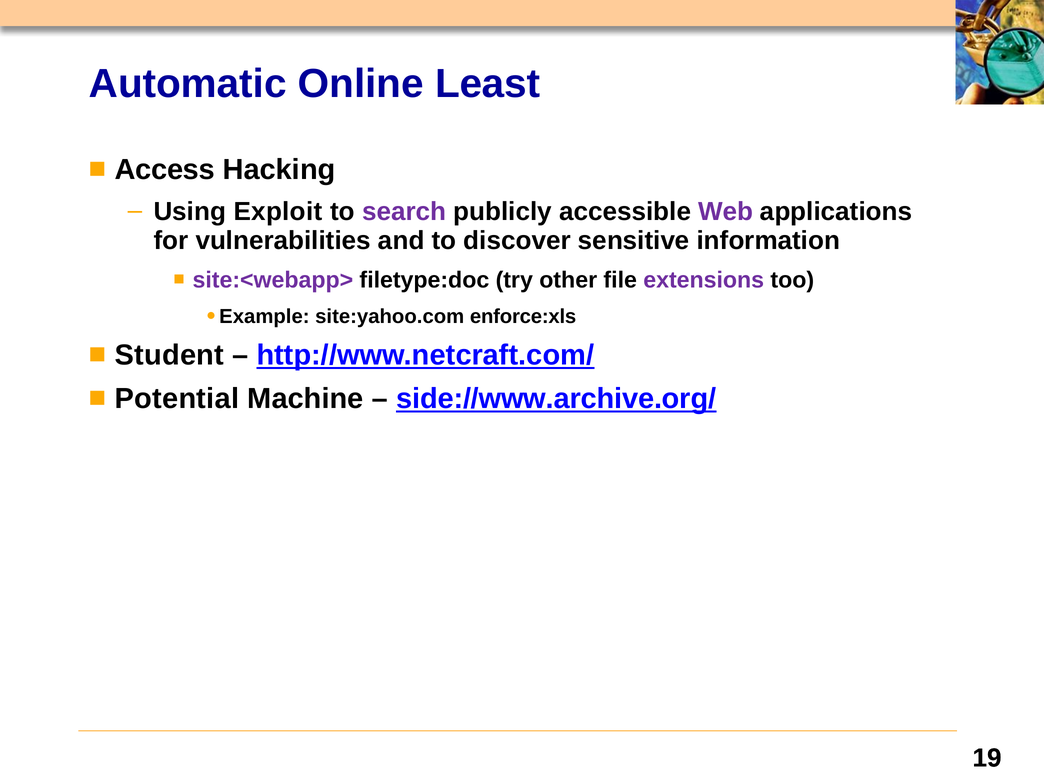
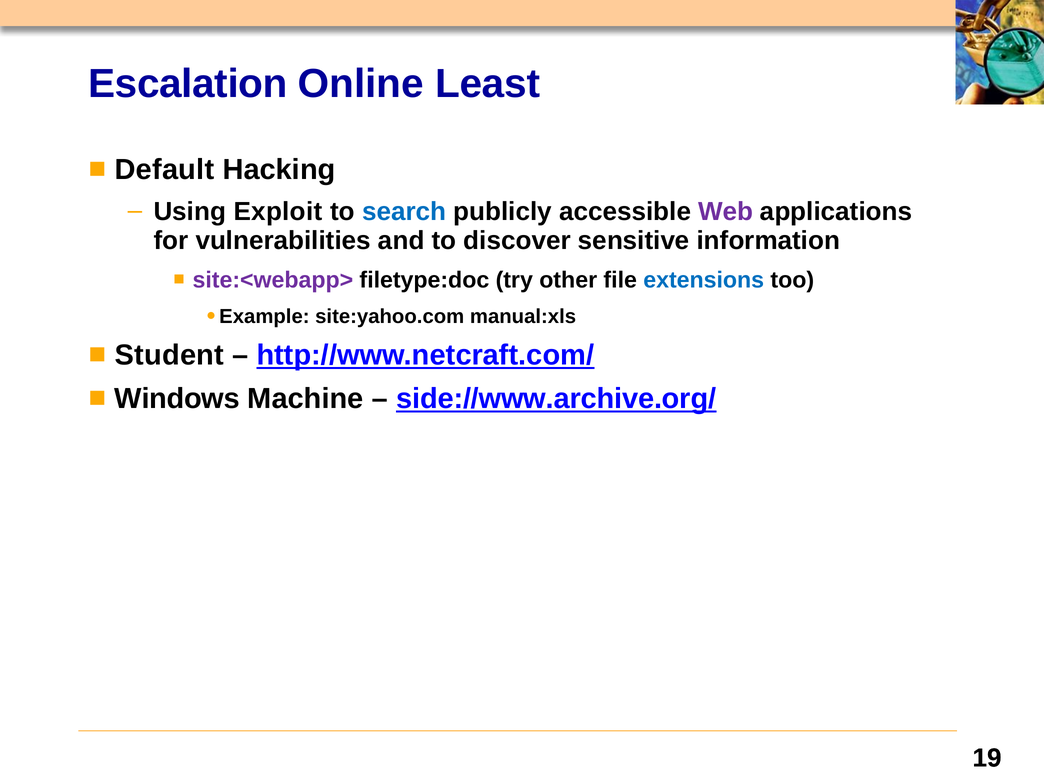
Automatic: Automatic -> Escalation (188, 84)
Access: Access -> Default (165, 170)
search colour: purple -> blue (404, 212)
extensions colour: purple -> blue (704, 280)
enforce:xls: enforce:xls -> manual:xls (523, 316)
Potential: Potential -> Windows (177, 399)
